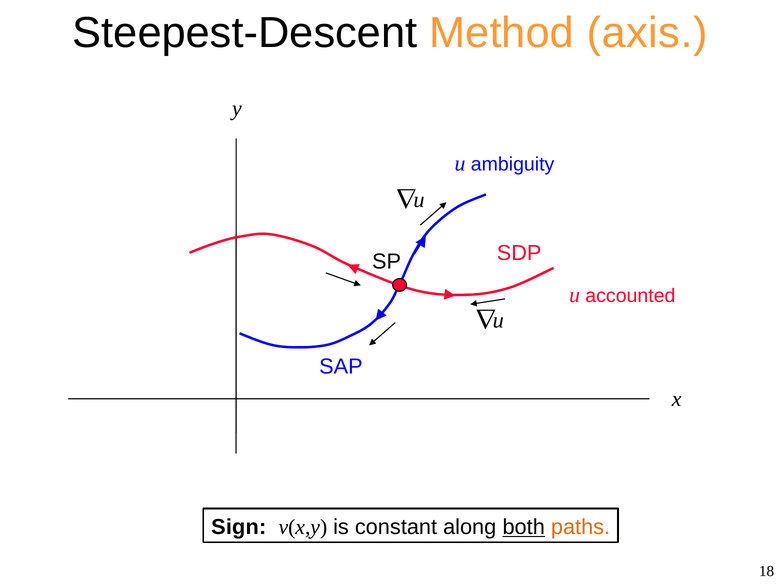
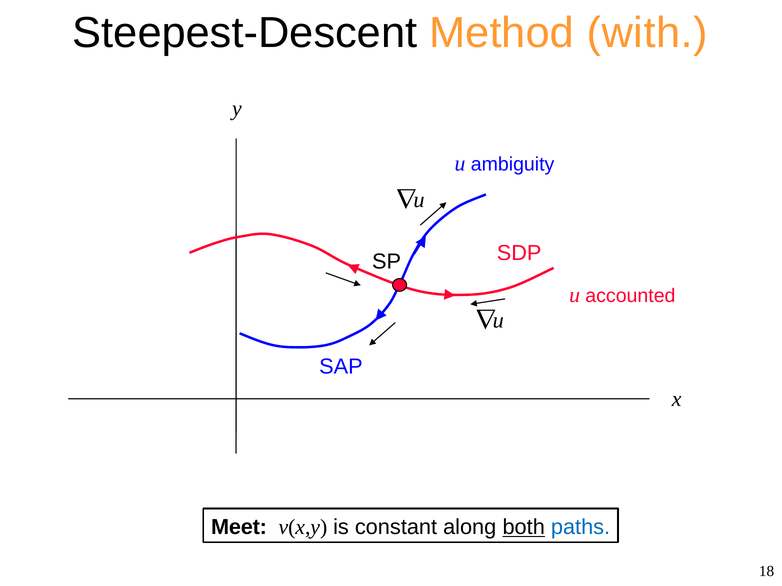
axis: axis -> with (647, 33)
Sign: Sign -> Meet (239, 527)
paths colour: orange -> blue (581, 527)
